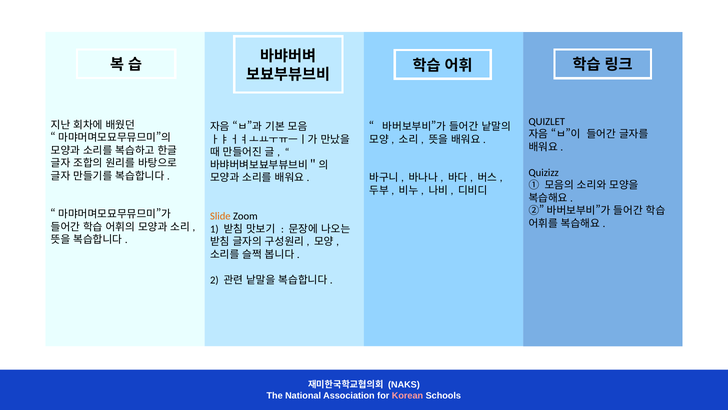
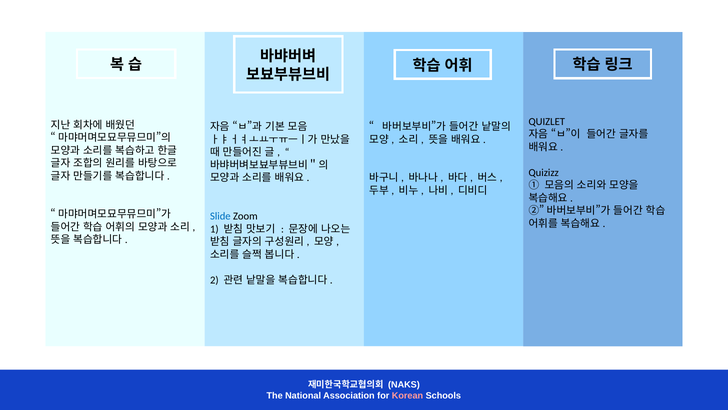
Slide colour: orange -> blue (220, 216)
